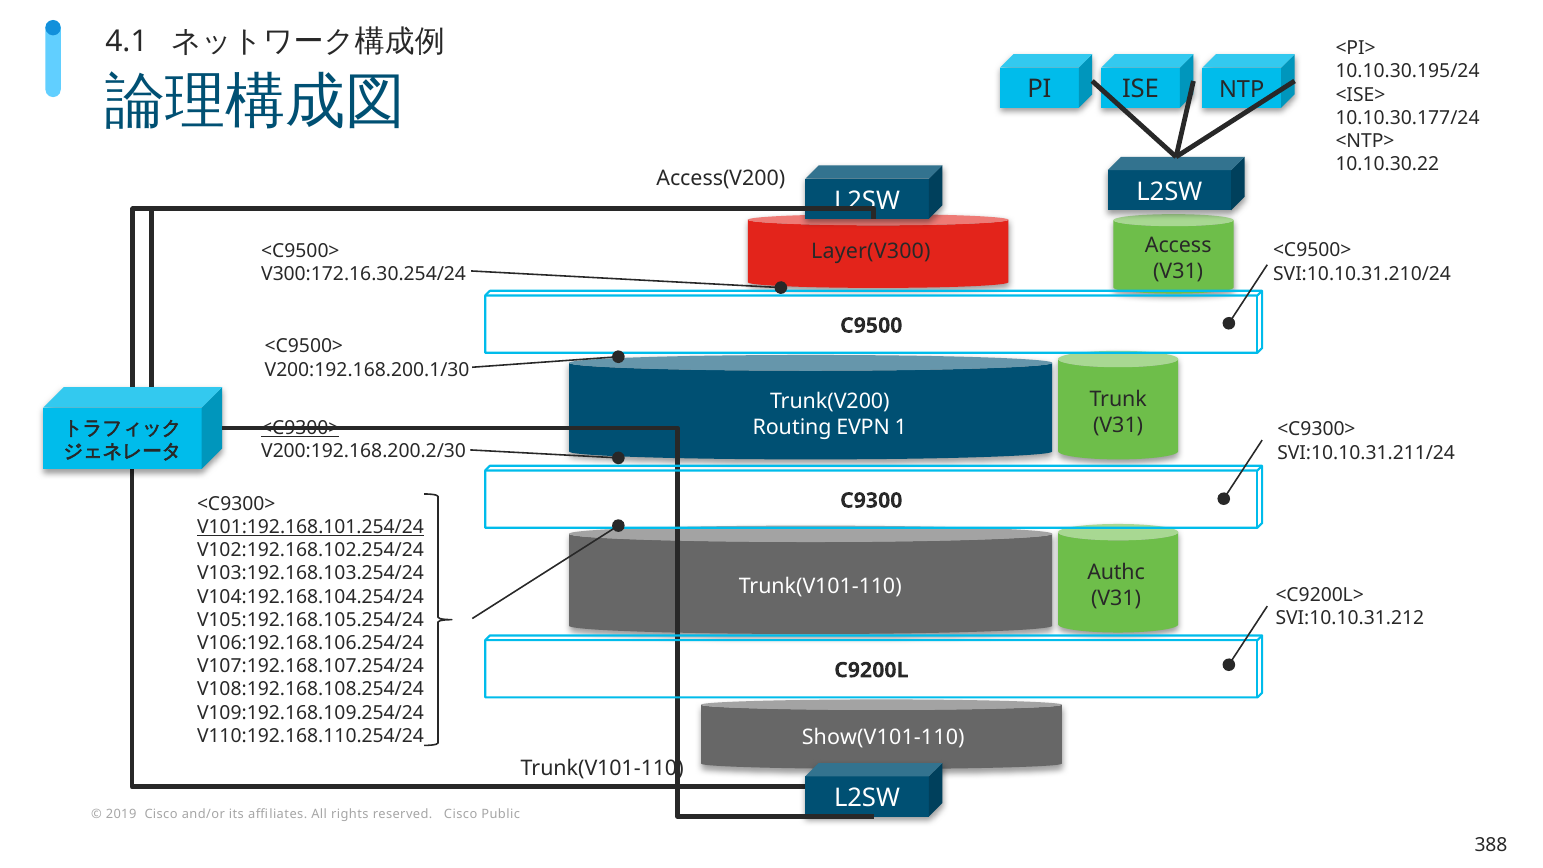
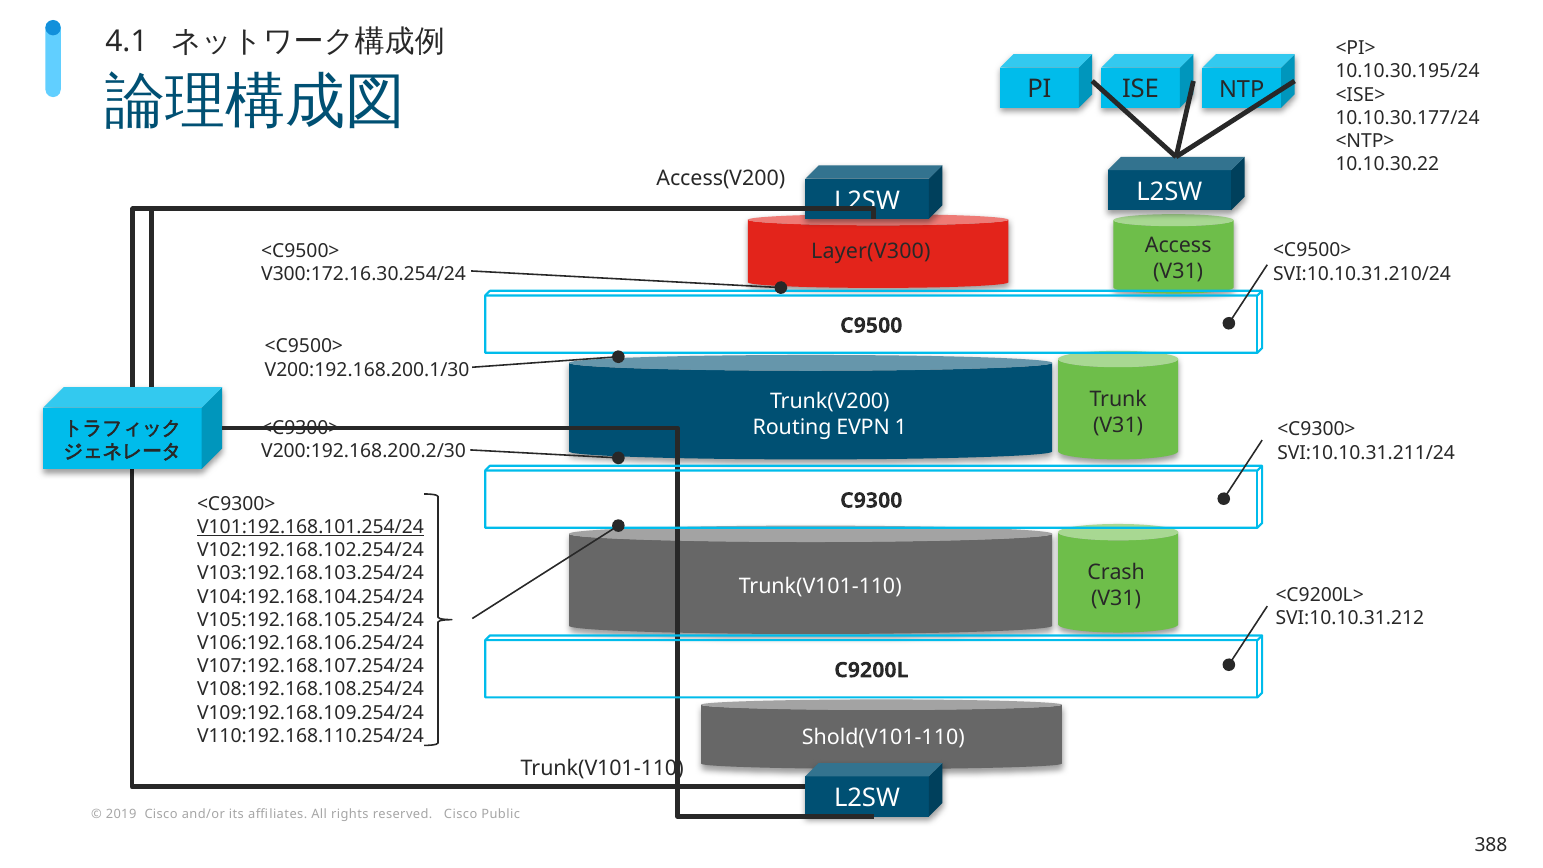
<C9300> underline: present -> none (300, 428)
Authc: Authc -> Crash (1116, 573)
Show(V101-110: Show(V101-110 -> Shold(V101-110 (883, 737)
